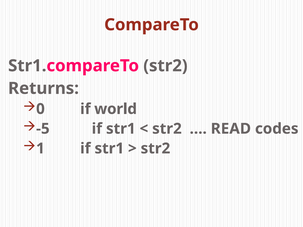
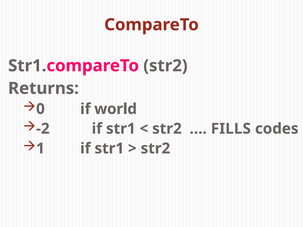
-5: -5 -> -2 (43, 129)
READ: READ -> FILLS (231, 129)
